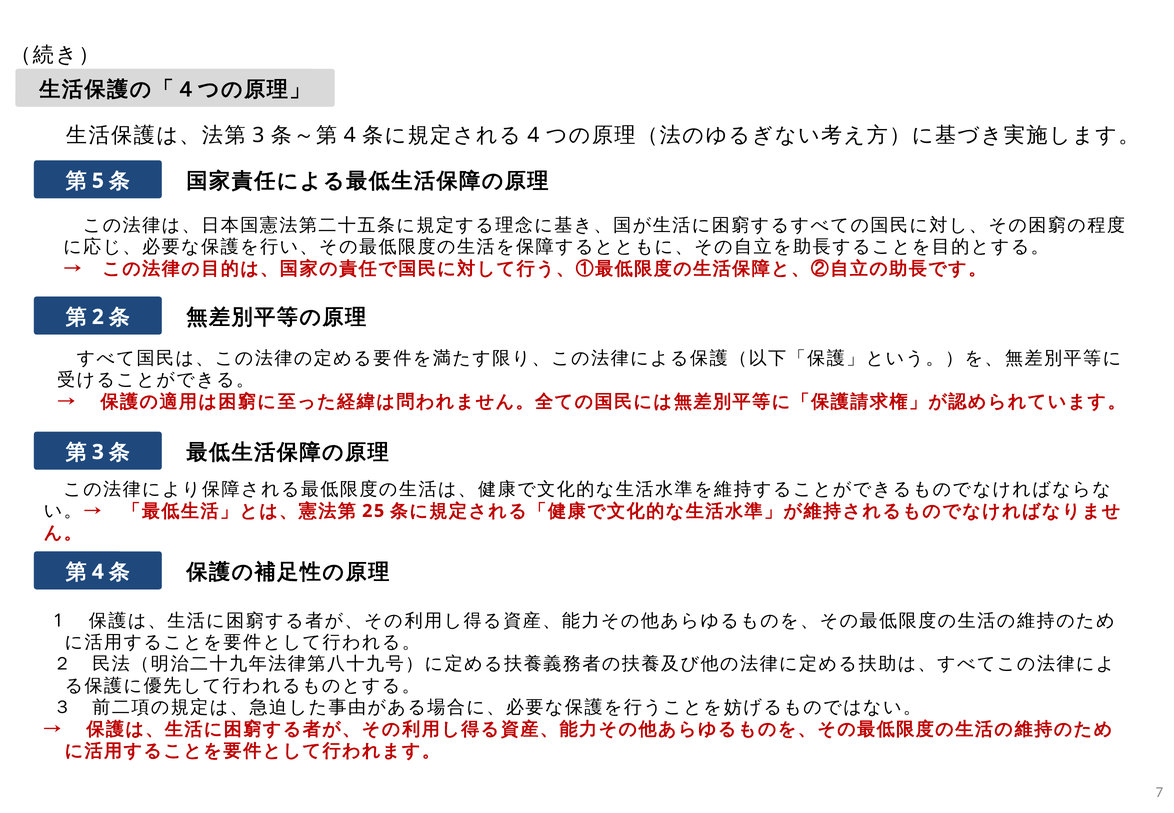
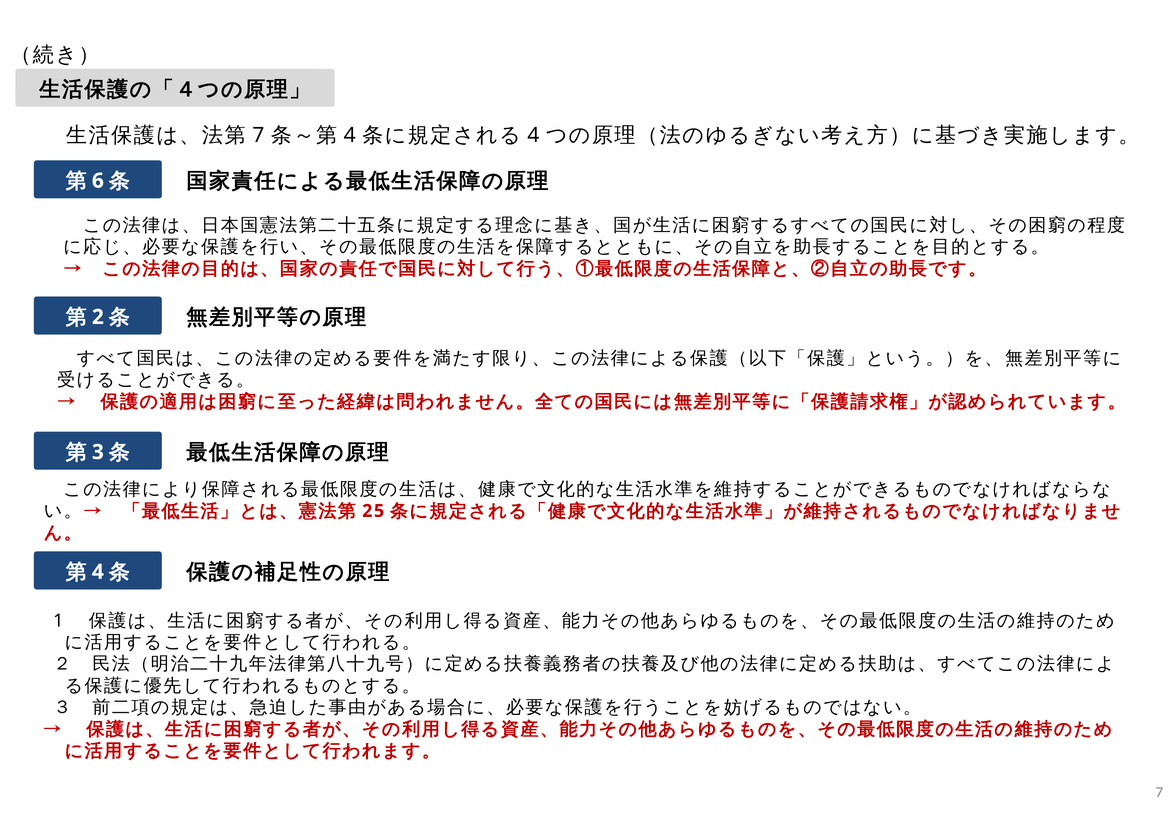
3: 3 -> 7 (258, 136)
5: 5 -> 6 (98, 181)
